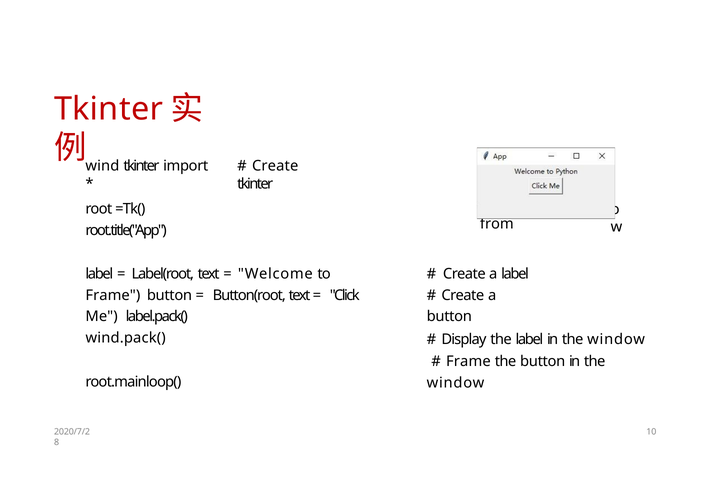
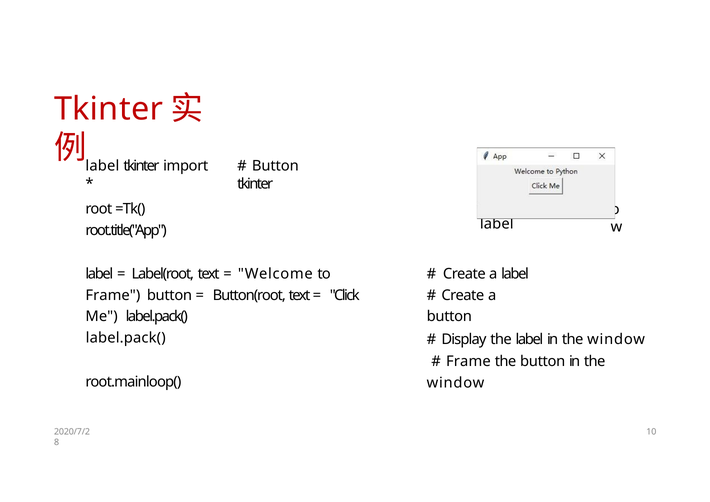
wind: wind -> label (102, 166)
Create: Create -> Button (275, 166)
from: from -> label (497, 224)
wind.pack(: wind.pack( -> label.pack( (126, 338)
